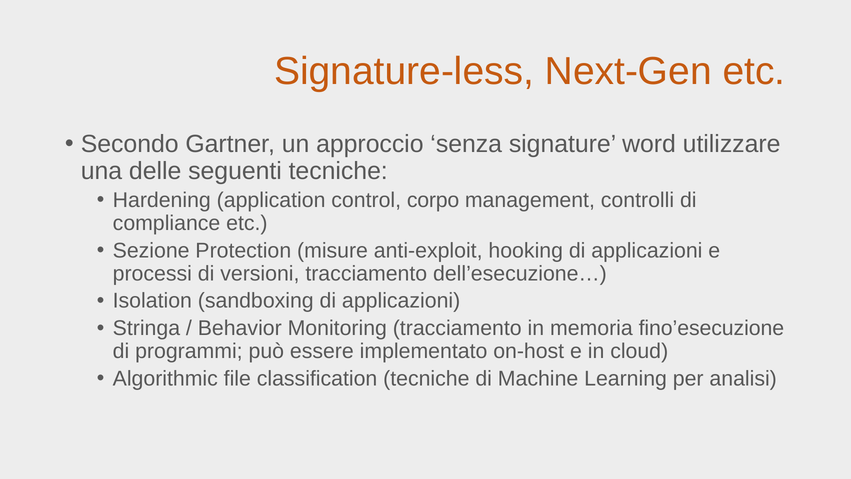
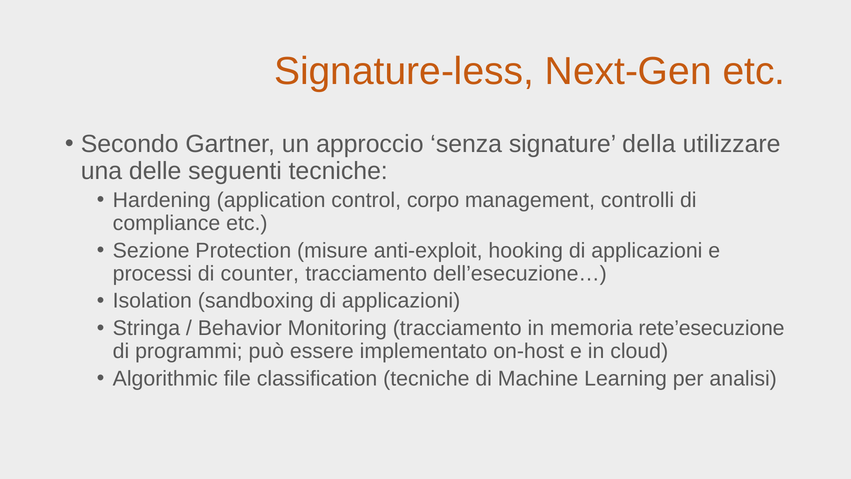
word: word -> della (649, 144)
versioni: versioni -> counter (260, 273)
fino’esecuzione: fino’esecuzione -> rete’esecuzione (711, 328)
